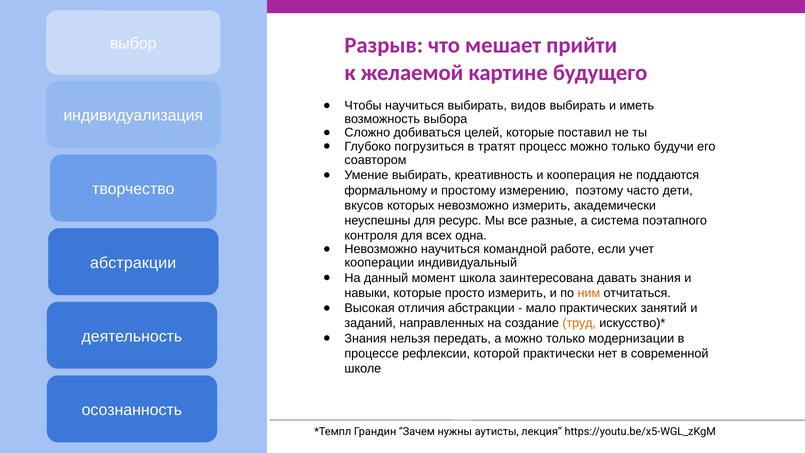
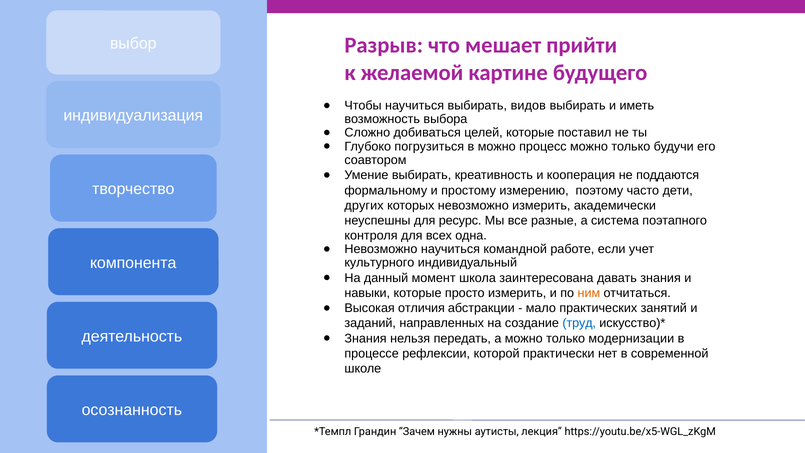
в тратят: тратят -> можно (497, 146)
вкусов: вкусов -> других (364, 205)
абстракции: абстракции -> компонента (133, 263)
кооперации: кооперации -> культурного (379, 263)
труд colour: orange -> blue (579, 323)
